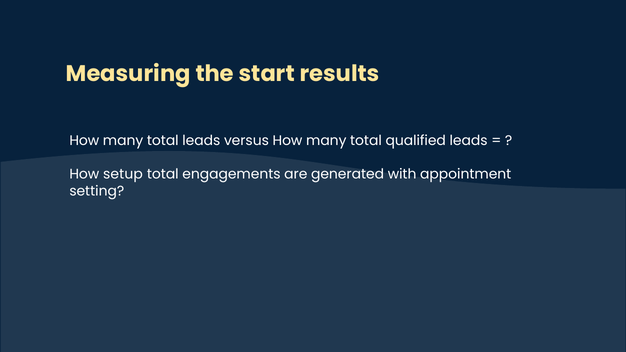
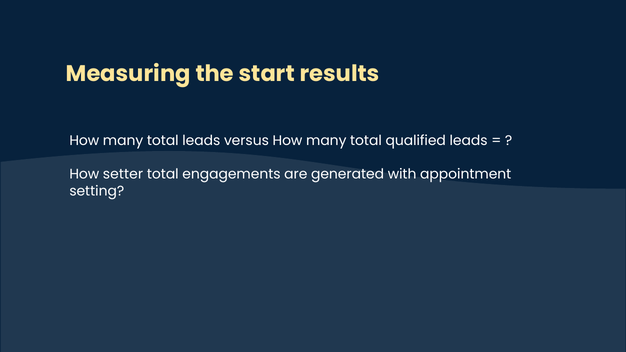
setup: setup -> setter (123, 174)
